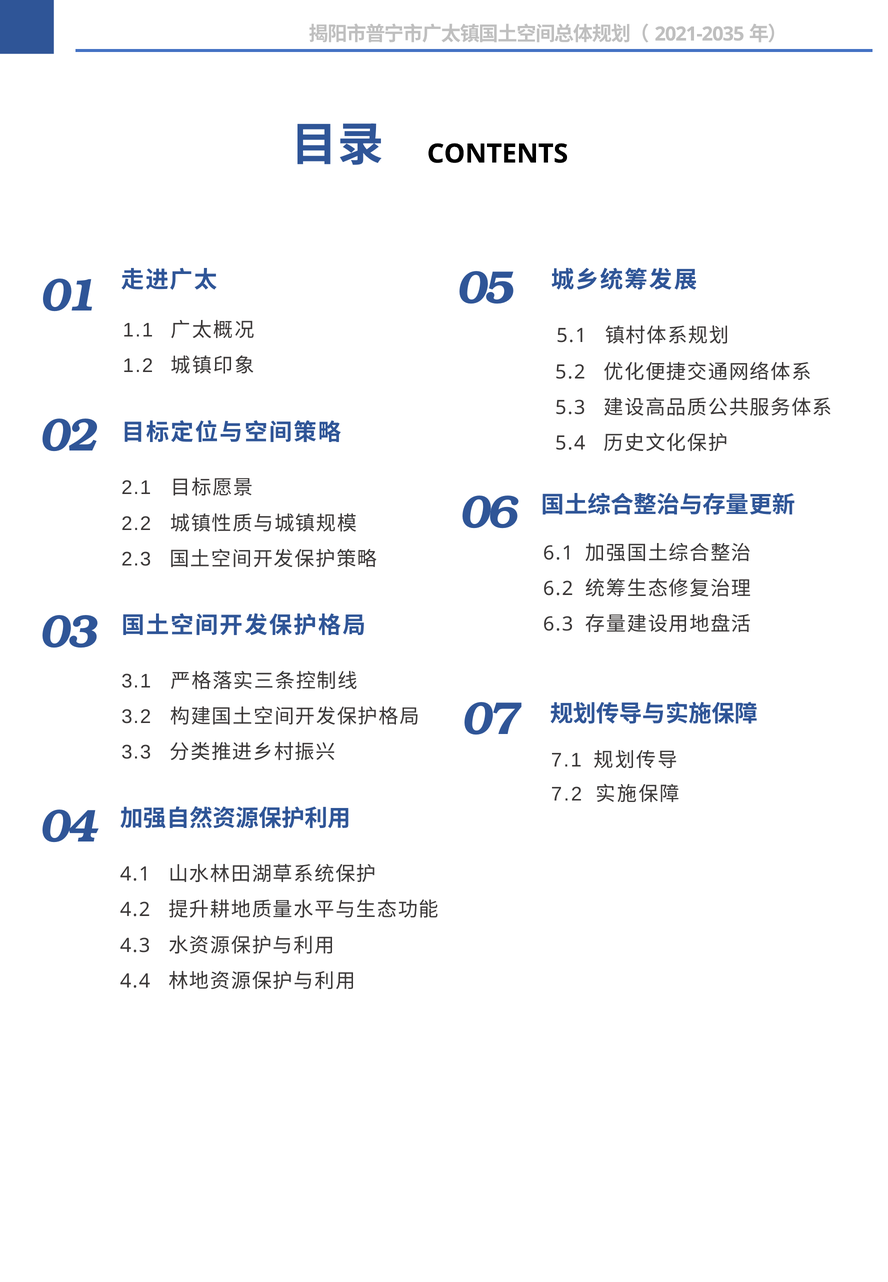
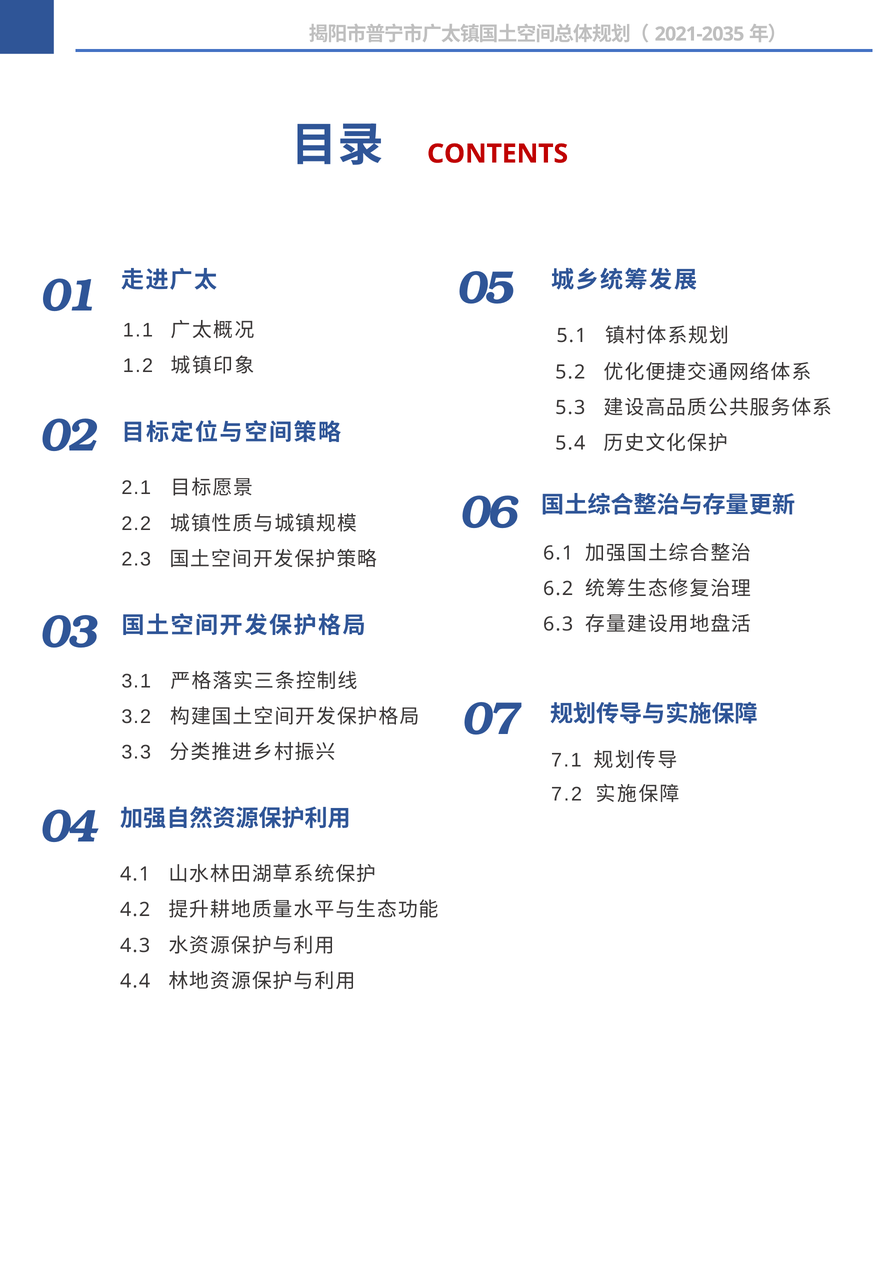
CONTENTS colour: black -> red (498, 154)
